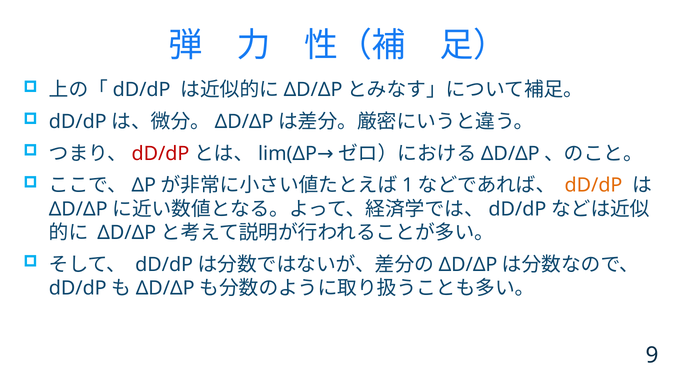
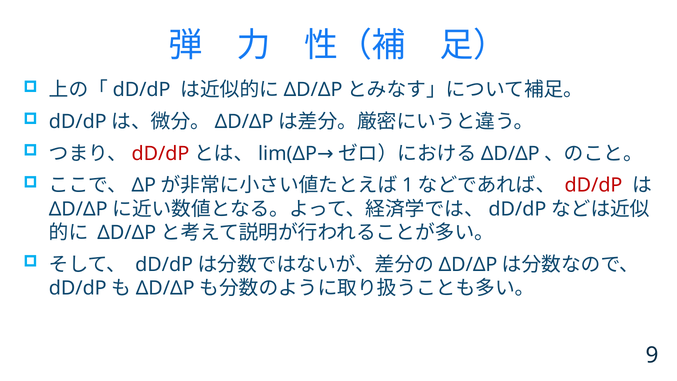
dD/dP colour: orange -> red (593, 185)
